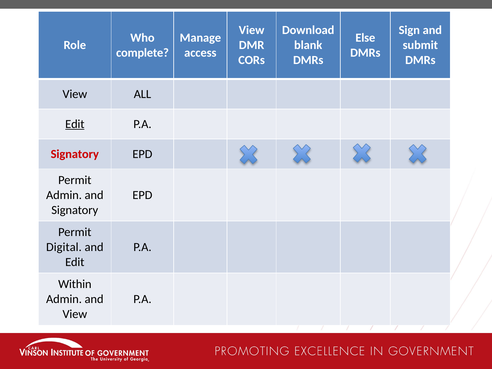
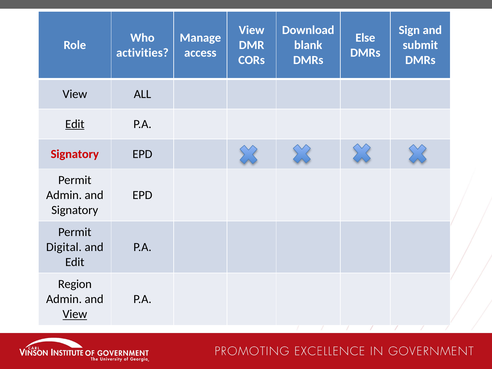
complete: complete -> activities (142, 53)
Within: Within -> Region (75, 284)
View underline: none -> present (75, 314)
